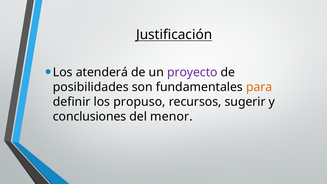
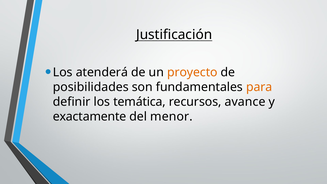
proyecto colour: purple -> orange (192, 72)
propuso: propuso -> temática (140, 102)
sugerir: sugerir -> avance (245, 102)
conclusiones: conclusiones -> exactamente (90, 116)
